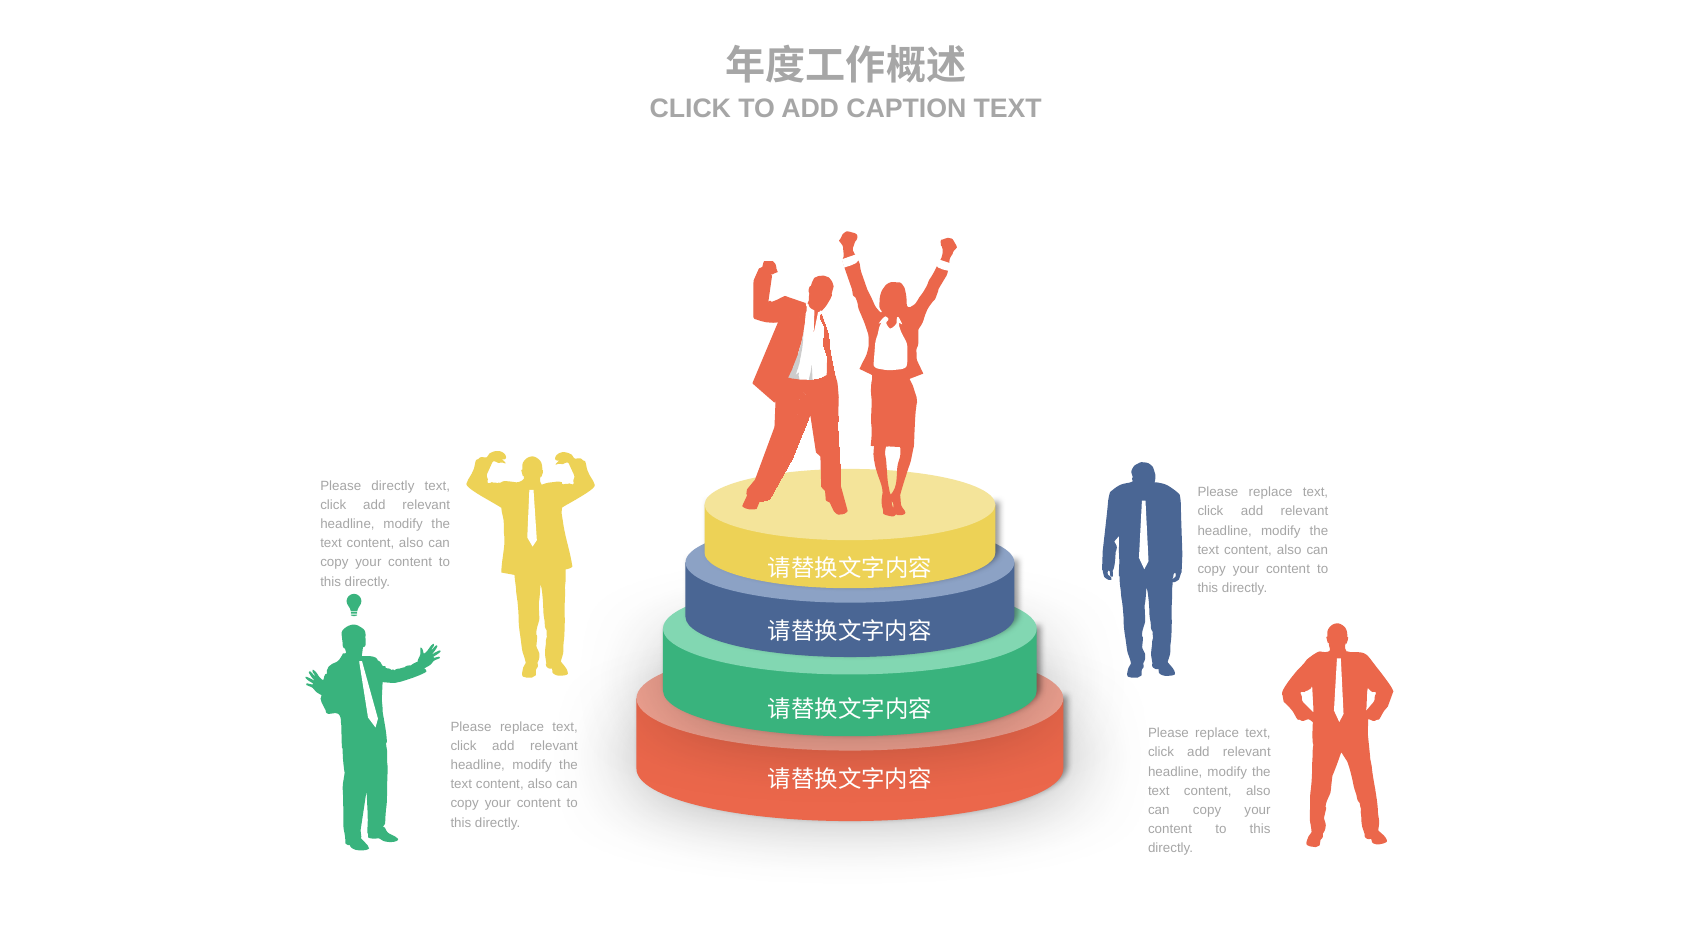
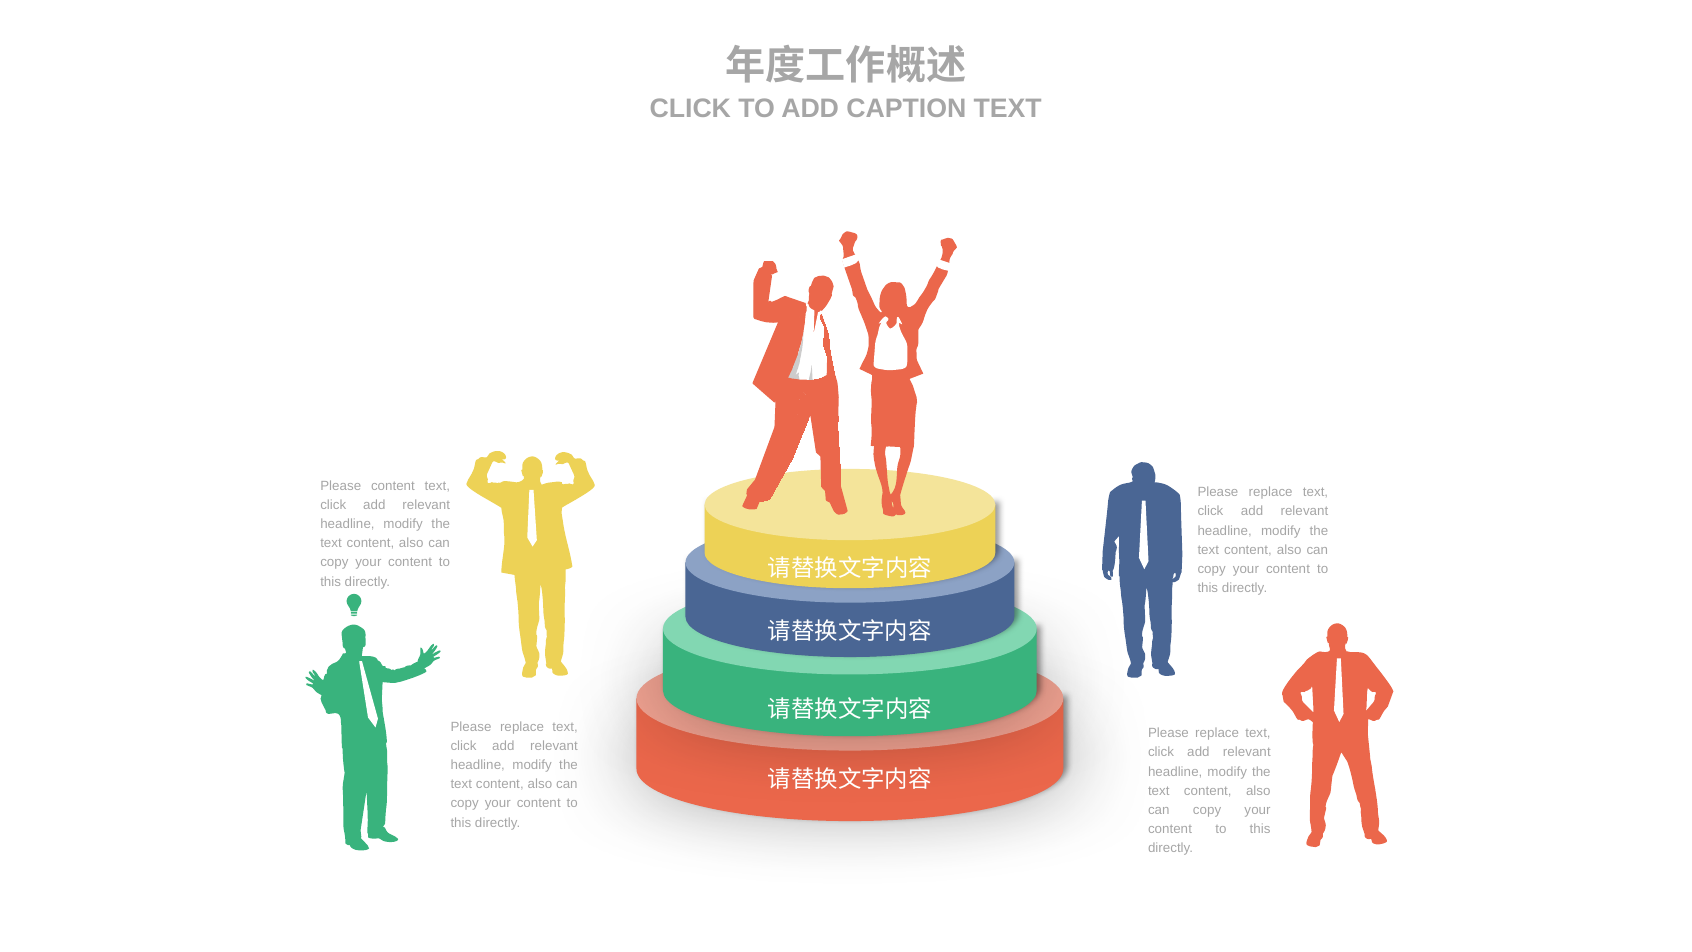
Please directly: directly -> content (393, 486)
